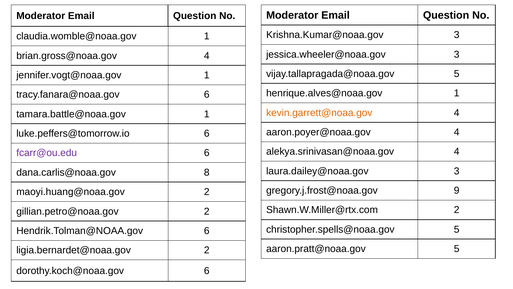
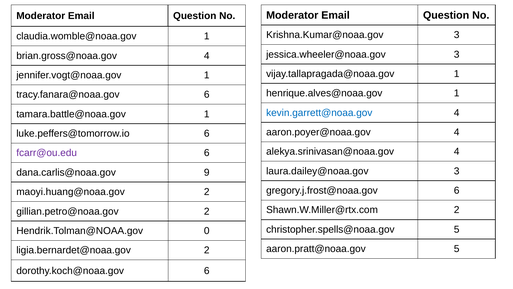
vijay.tallapragada@noaa.gov 5: 5 -> 1 (457, 74)
kevin.garrett@noaa.gov colour: orange -> blue (319, 113)
8: 8 -> 9 (207, 172)
gregory.j.frost@noaa.gov 9: 9 -> 6 (457, 190)
Hendrik.Tolman@NOAA.gov 6: 6 -> 0 (207, 231)
